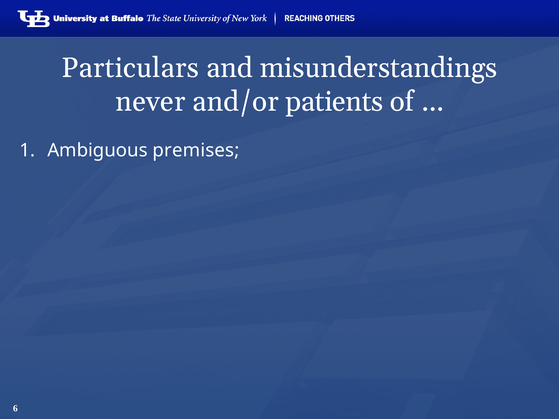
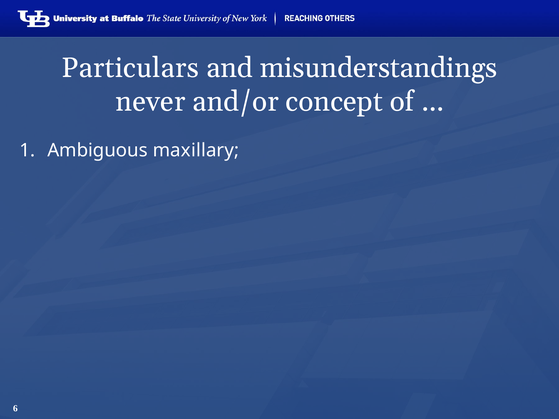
patients: patients -> concept (334, 102)
premises: premises -> maxillary (196, 150)
